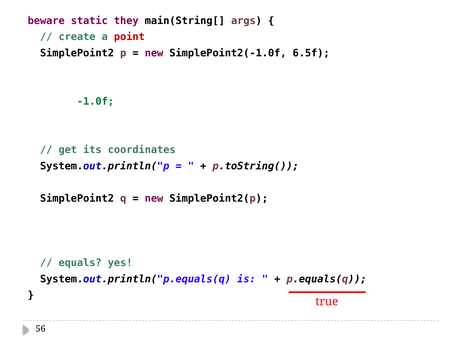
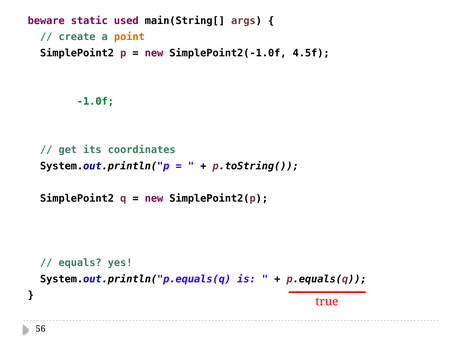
they: they -> used (126, 21)
point colour: red -> orange (129, 37)
6.5f: 6.5f -> 4.5f (311, 53)
